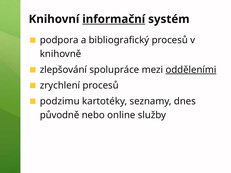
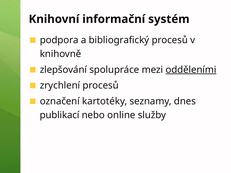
informační underline: present -> none (114, 19)
podzimu: podzimu -> označení (60, 101)
původně: původně -> publikací (60, 115)
